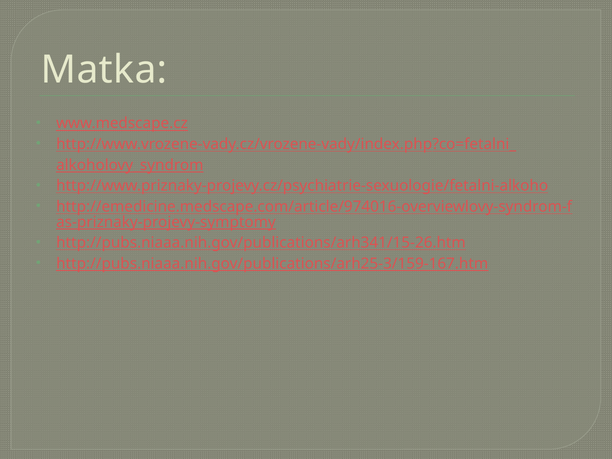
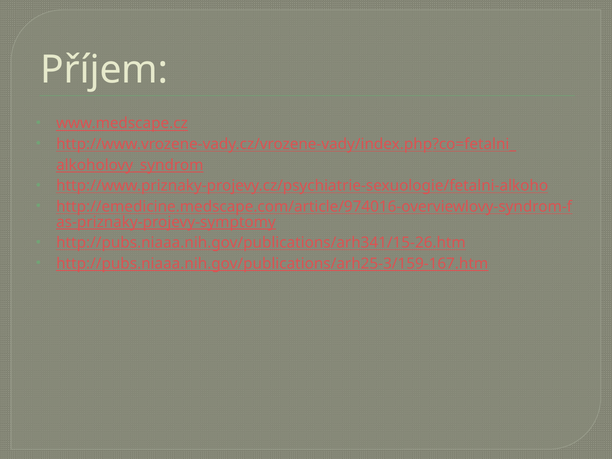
Matka: Matka -> Příjem (104, 70)
